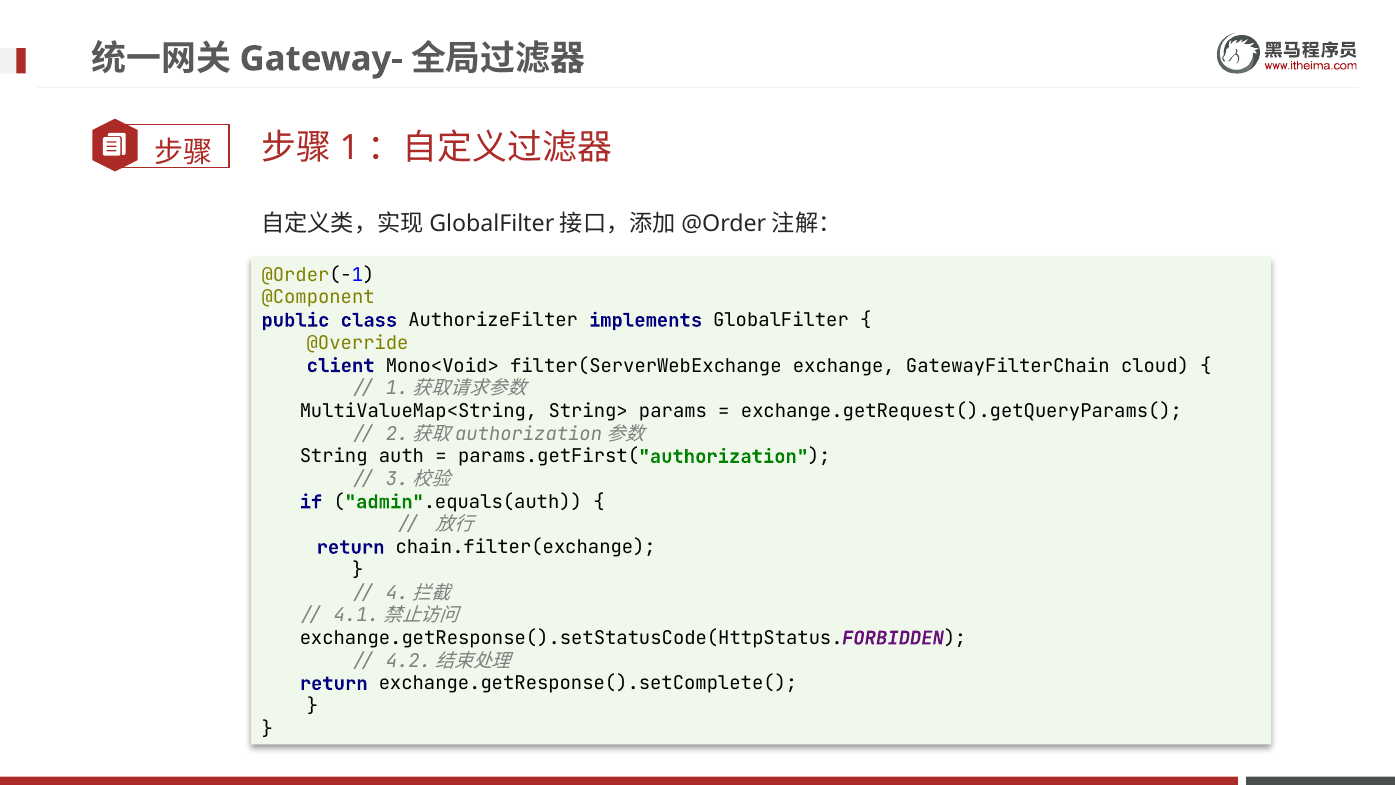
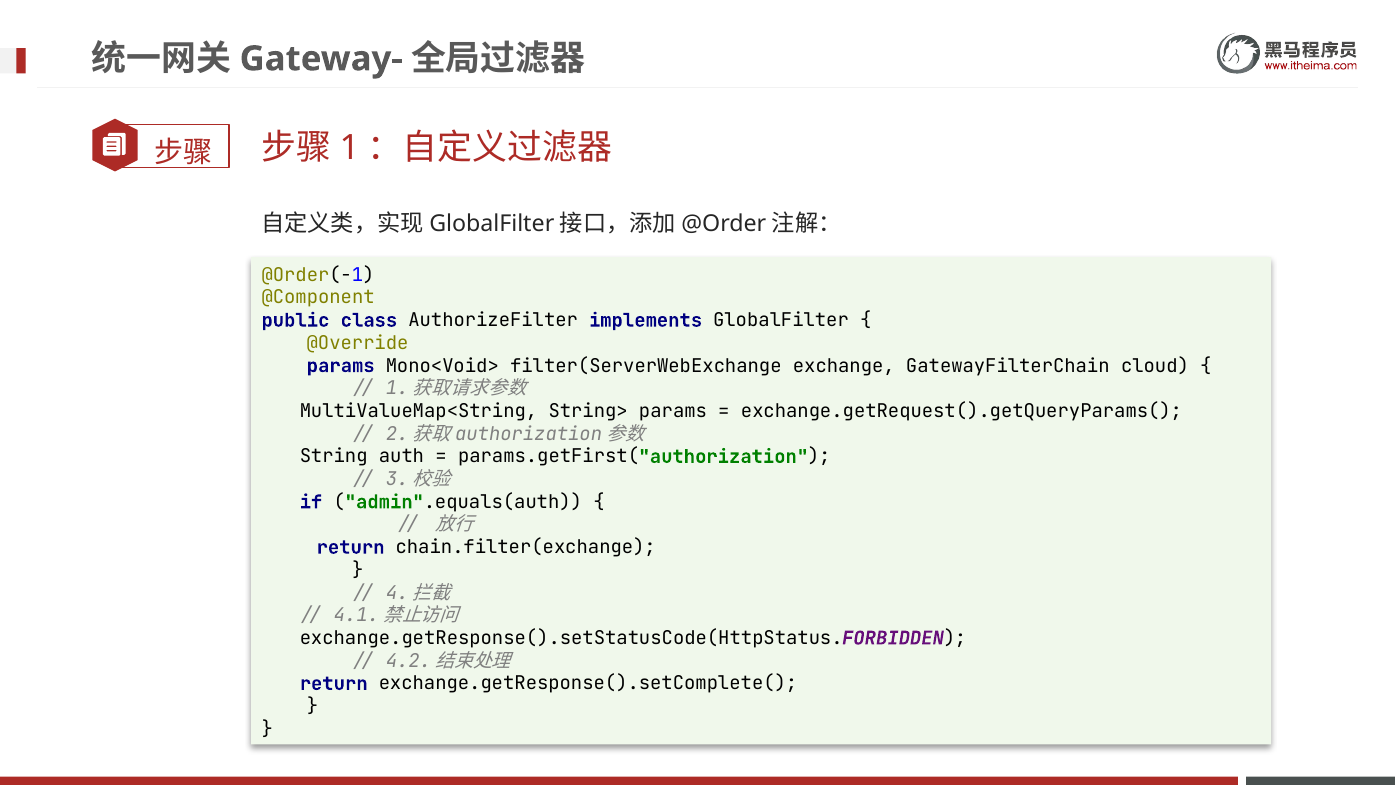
client: client -> params (341, 366)
